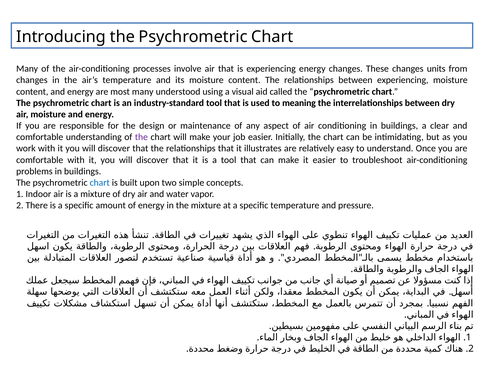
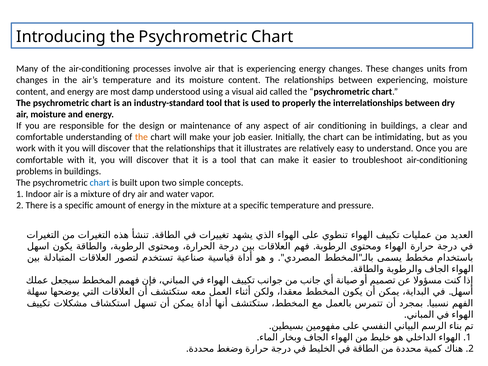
most many: many -> damp (143, 92)
meaning: meaning -> properly (299, 103)
the colour: purple -> orange (141, 137)
